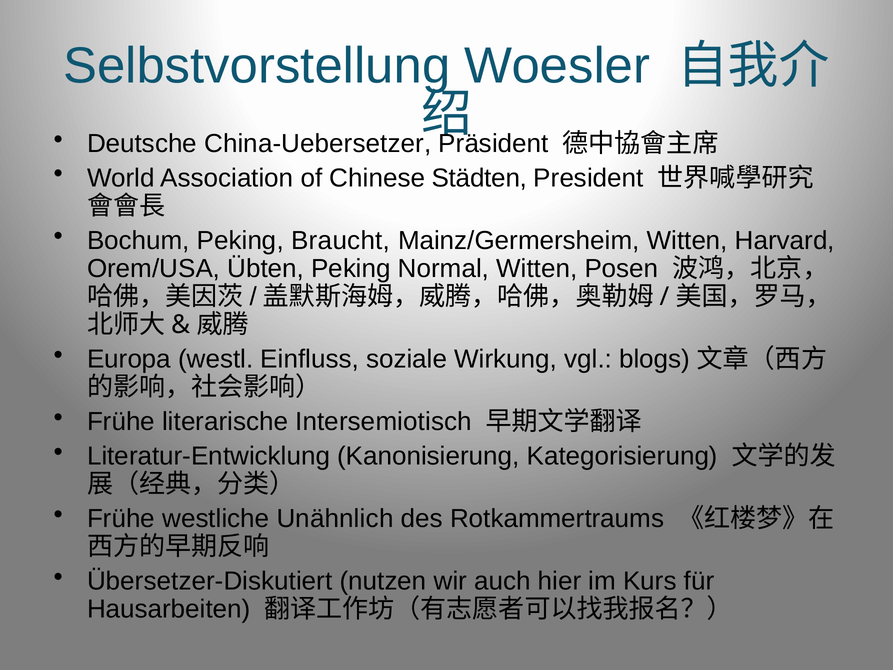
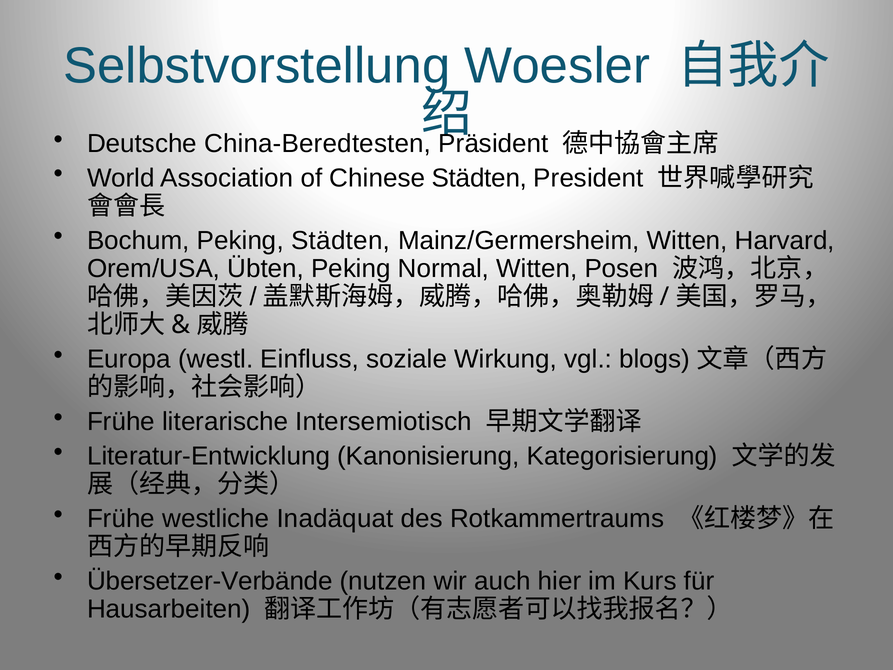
China-Uebersetzer: China-Uebersetzer -> China-Beredtesten (318, 143)
Peking Braucht: Braucht -> Städten (341, 240)
Unähnlich: Unähnlich -> Inadäquat (335, 519)
Übersetzer-Diskutiert: Übersetzer-Diskutiert -> Übersetzer-Verbände (210, 581)
